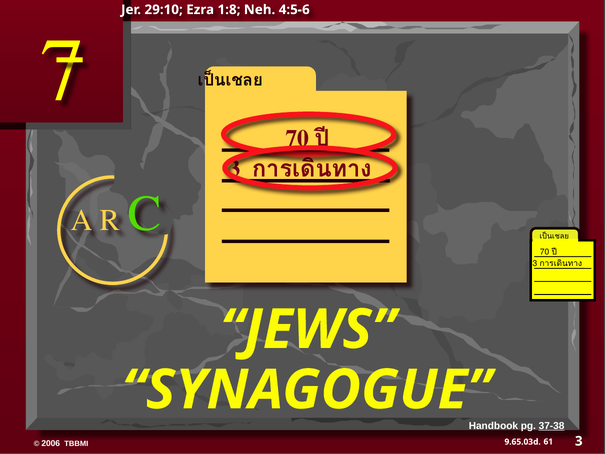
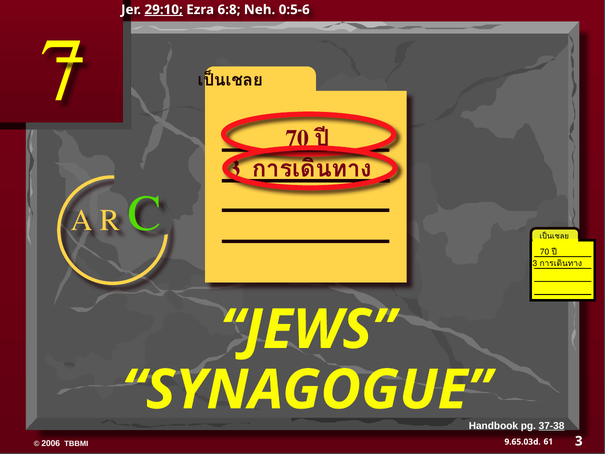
29:10 underline: none -> present (164, 10)
1:8: 1:8 -> 6:8 (229, 10)
4:5-6: 4:5-6 -> 0:5-6 (294, 10)
